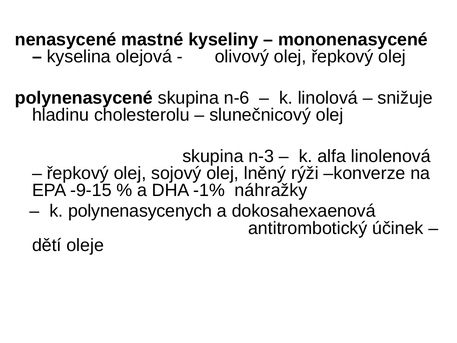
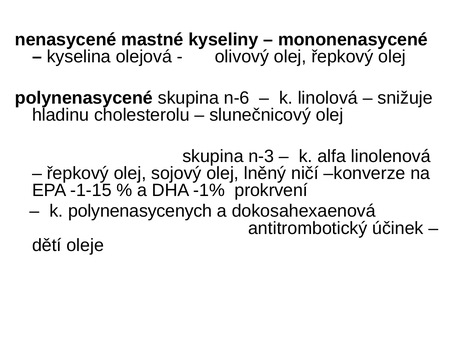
rýži: rýži -> ničí (305, 173)
-9-15: -9-15 -> -1-15 (91, 190)
náhražky: náhražky -> prokrvení (271, 190)
